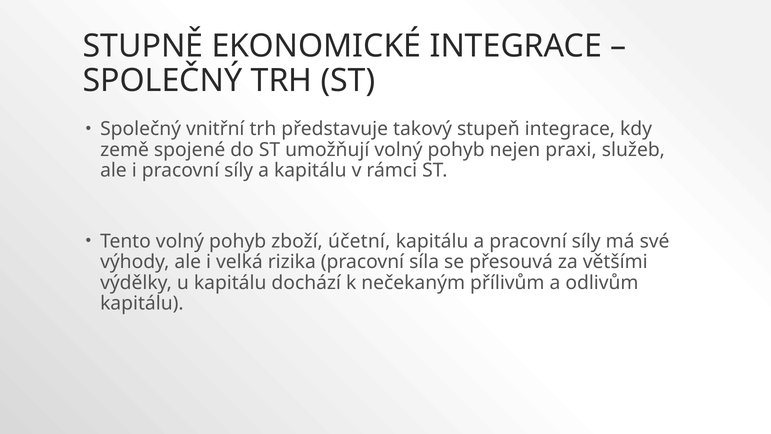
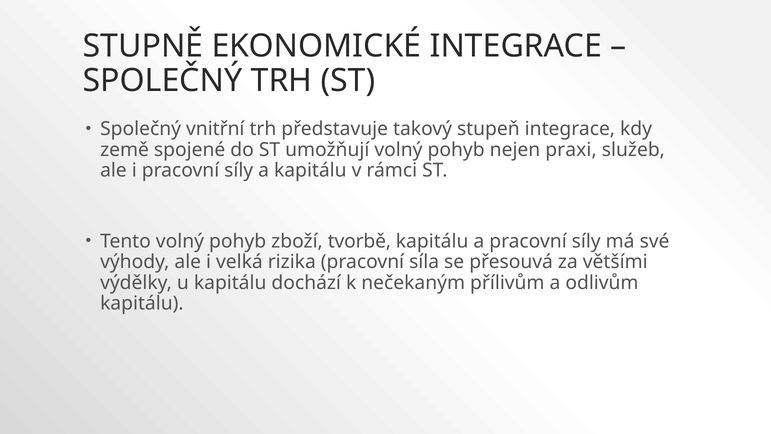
účetní: účetní -> tvorbě (359, 241)
